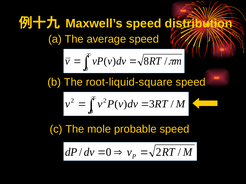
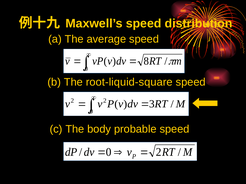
mole: mole -> body (99, 130)
